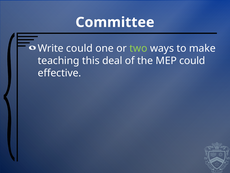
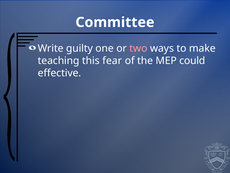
Write could: could -> guilty (79, 48)
two colour: light green -> pink (138, 48)
deal: deal -> fear (112, 61)
